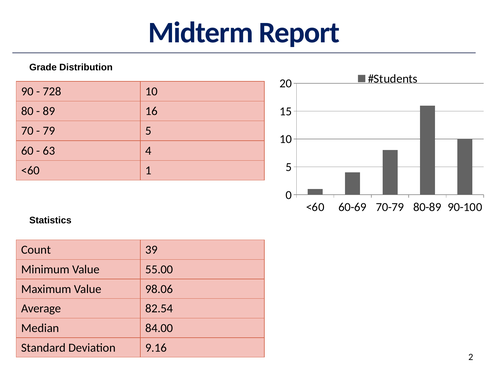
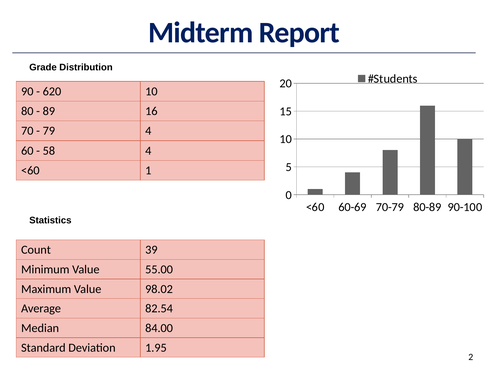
728: 728 -> 620 (52, 91)
79 5: 5 -> 4 (148, 131)
63: 63 -> 58 (49, 151)
98.06: 98.06 -> 98.02 (159, 289)
9.16: 9.16 -> 1.95 (156, 348)
